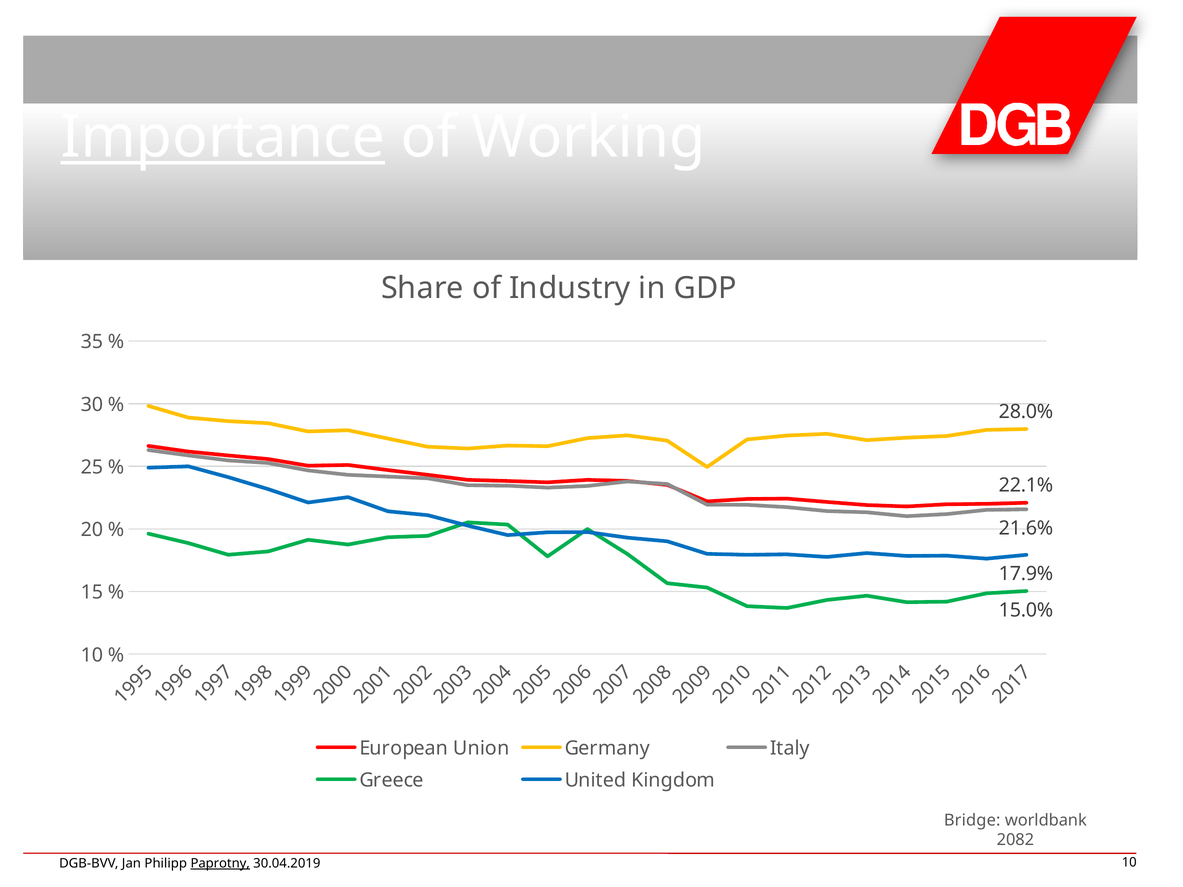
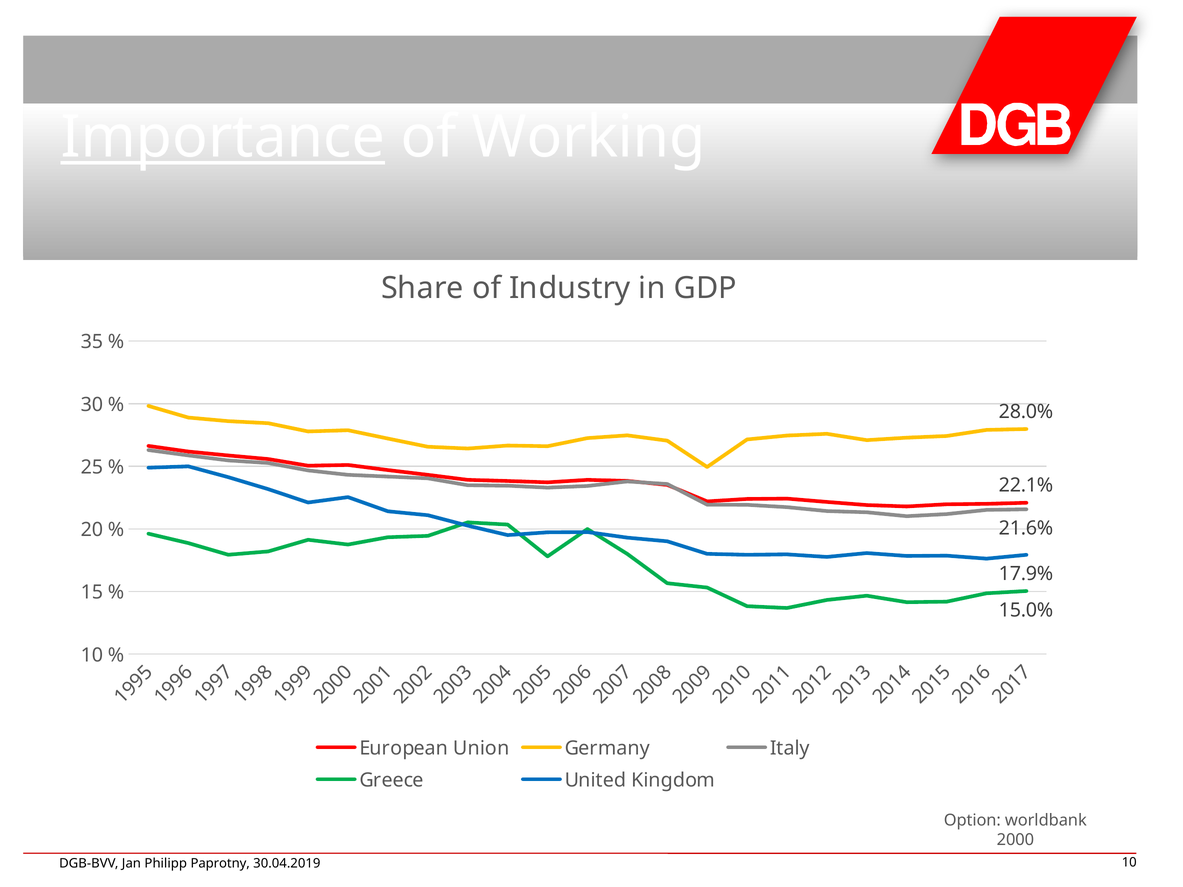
Bridge: Bridge -> Option (972, 820)
2082: 2082 -> 2000 (1015, 840)
Paprotny underline: present -> none (220, 864)
